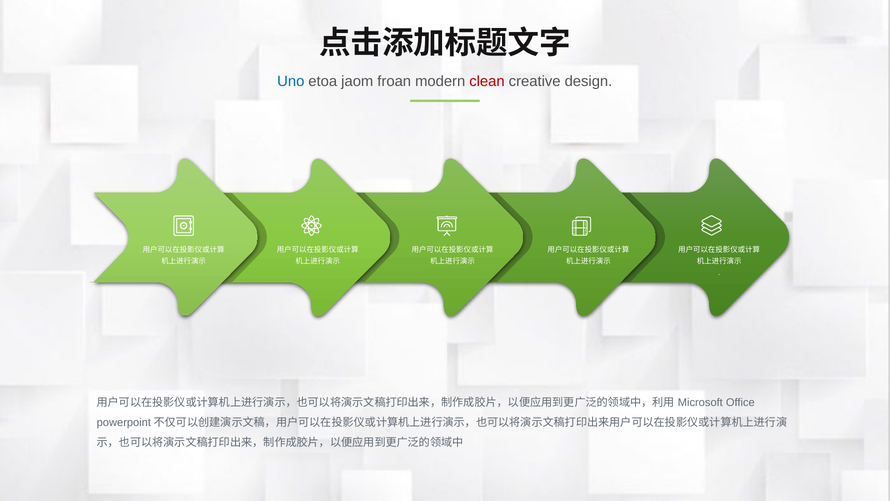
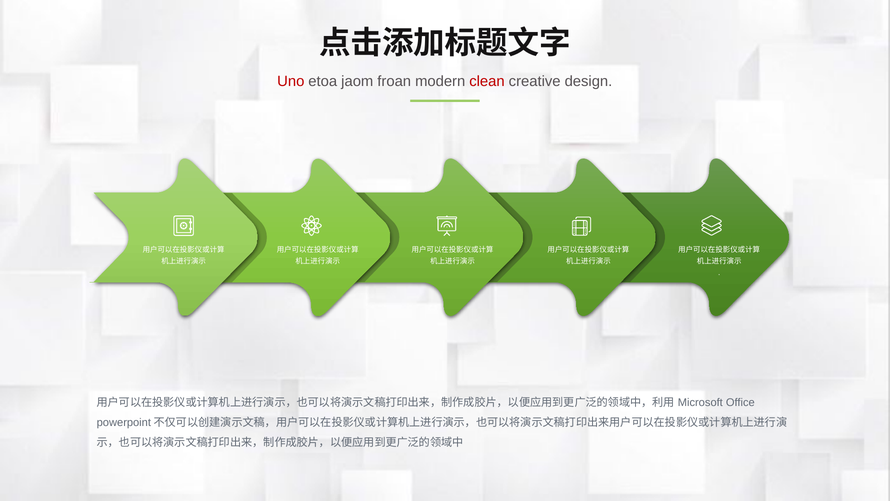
Uno colour: blue -> red (291, 81)
